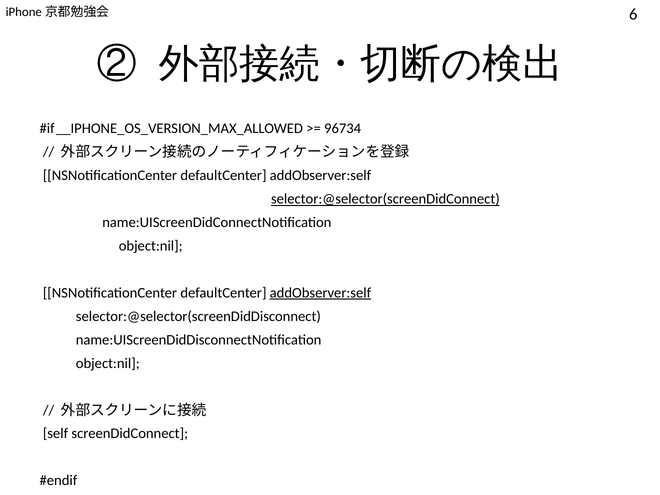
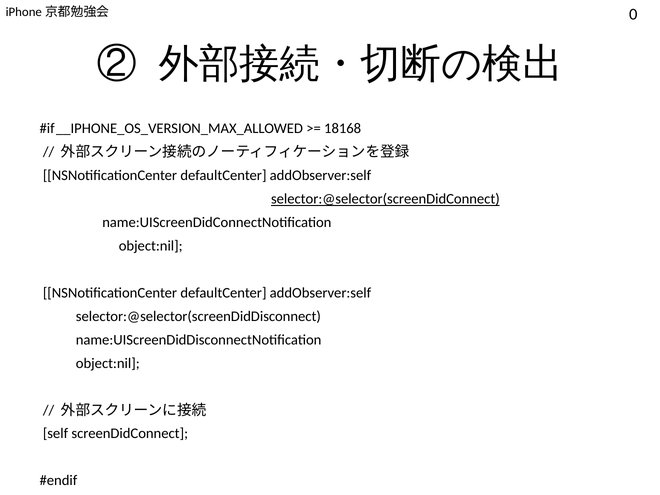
6: 6 -> 0 (633, 14)
96734: 96734 -> 18168 (343, 129)
addObserver:self underline: present -> none (320, 293)
